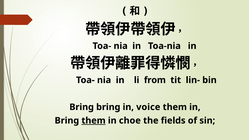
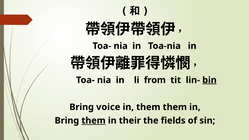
bin underline: none -> present (209, 80)
Bring bring: bring -> voice (108, 107)
in voice: voice -> them (148, 107)
choe: choe -> their (130, 121)
